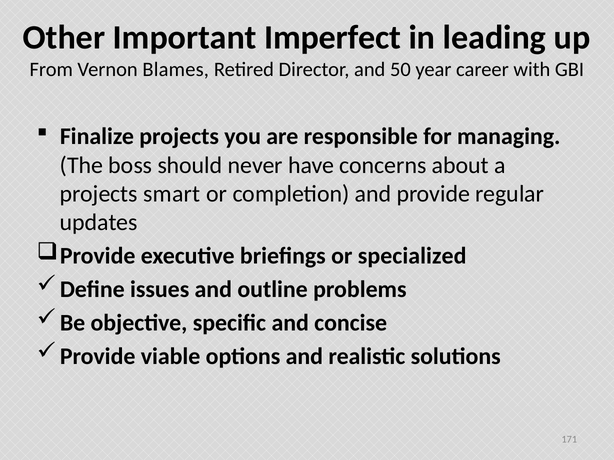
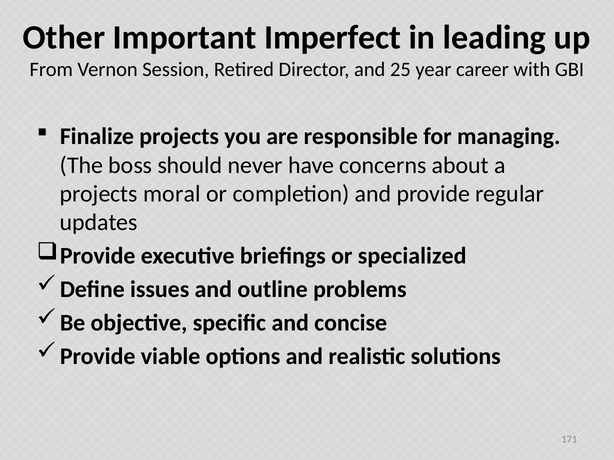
Blames: Blames -> Session (176, 69)
50: 50 -> 25 (400, 69)
smart: smart -> moral (172, 194)
